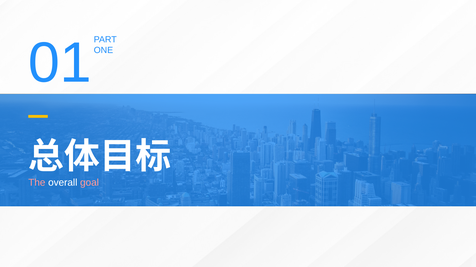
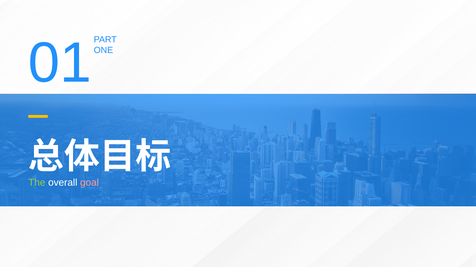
The colour: pink -> light green (37, 183)
